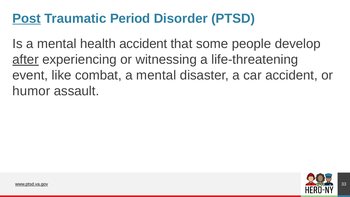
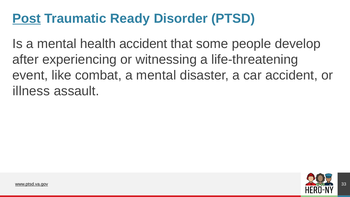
Period: Period -> Ready (130, 19)
after underline: present -> none (26, 60)
humor: humor -> illness (31, 91)
